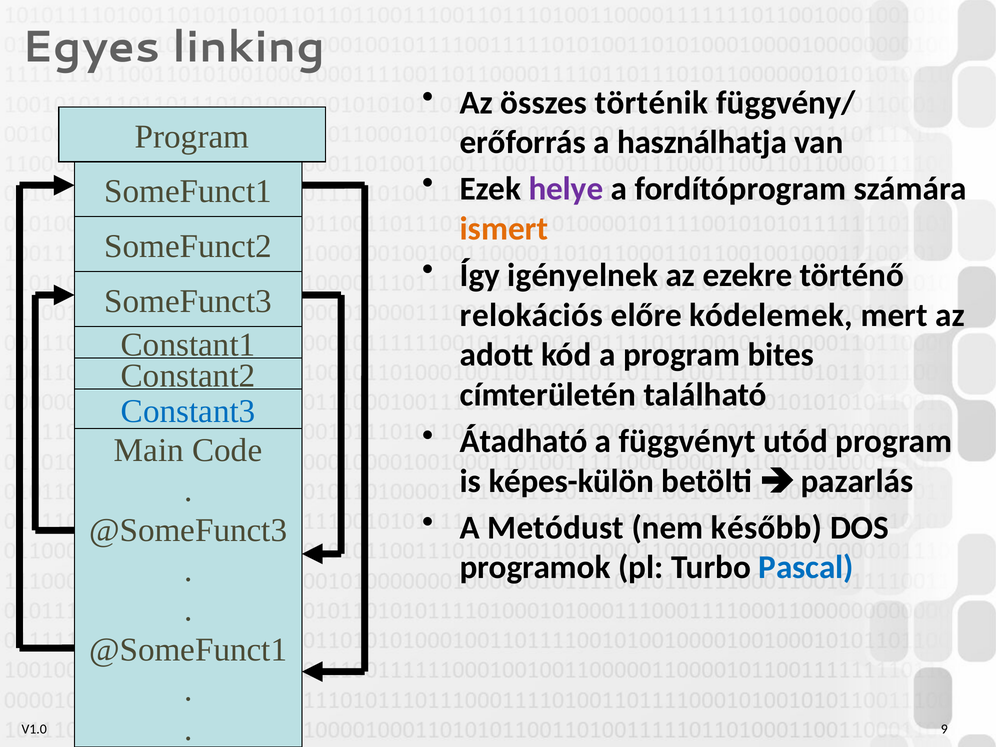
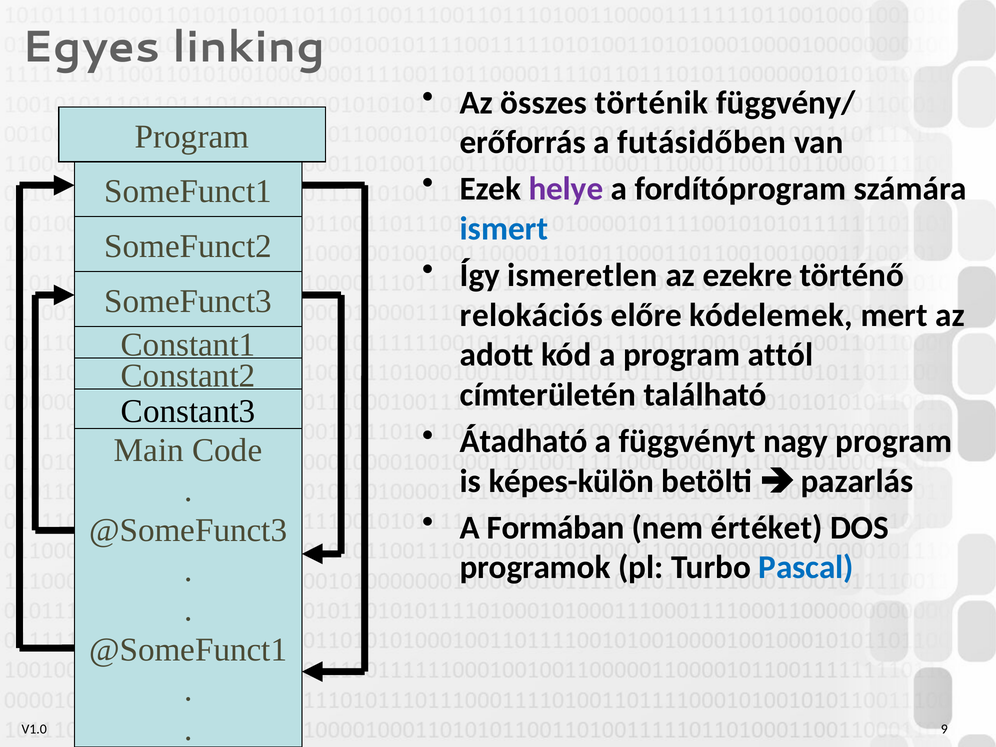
használhatja: használhatja -> futásidőben (702, 142)
ismert colour: orange -> blue (504, 229)
igényelnek: igényelnek -> ismeretlen (583, 275)
bites: bites -> attól (781, 355)
Constant3 colour: blue -> black (188, 411)
utód: utód -> nagy (796, 441)
Metódust: Metódust -> Formában (556, 528)
később: később -> értéket (767, 528)
